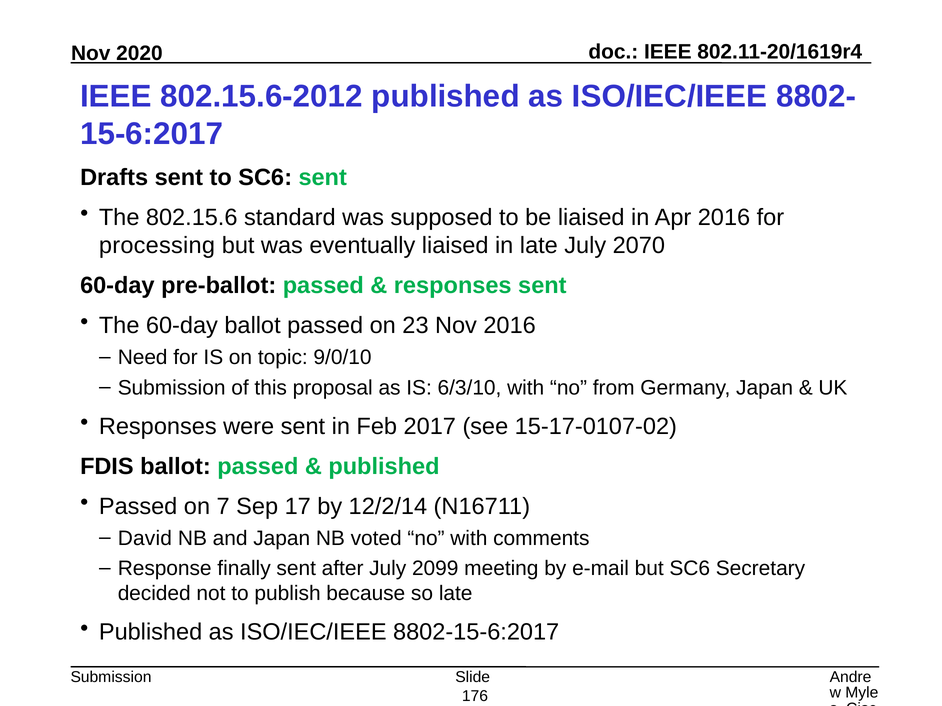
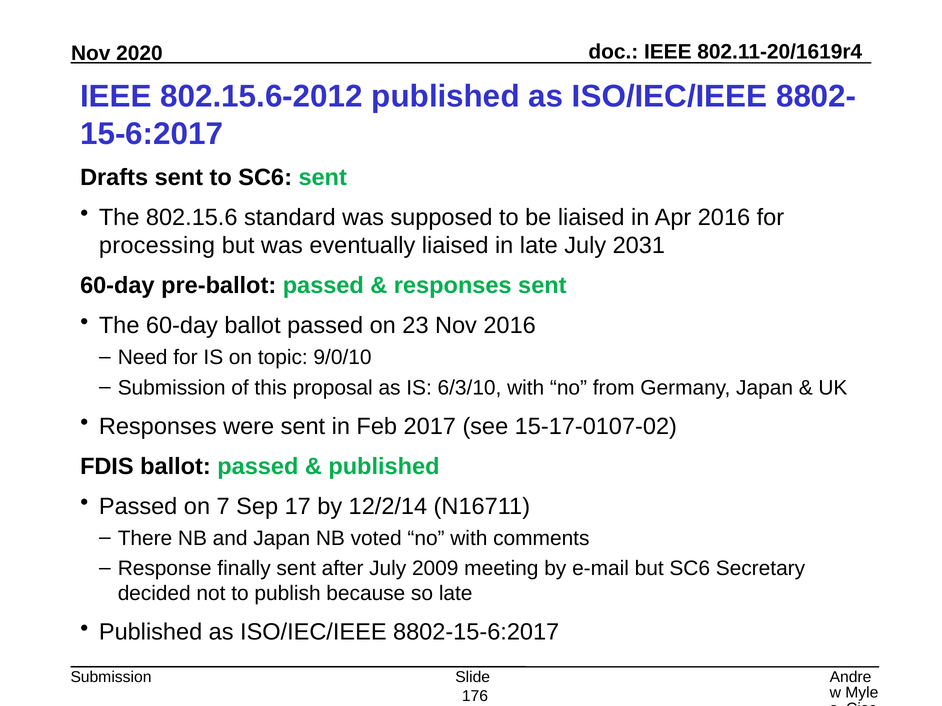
2070: 2070 -> 2031 (639, 246)
David: David -> There (145, 538)
2099: 2099 -> 2009 (435, 569)
